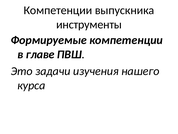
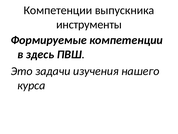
главе: главе -> здесь (40, 54)
